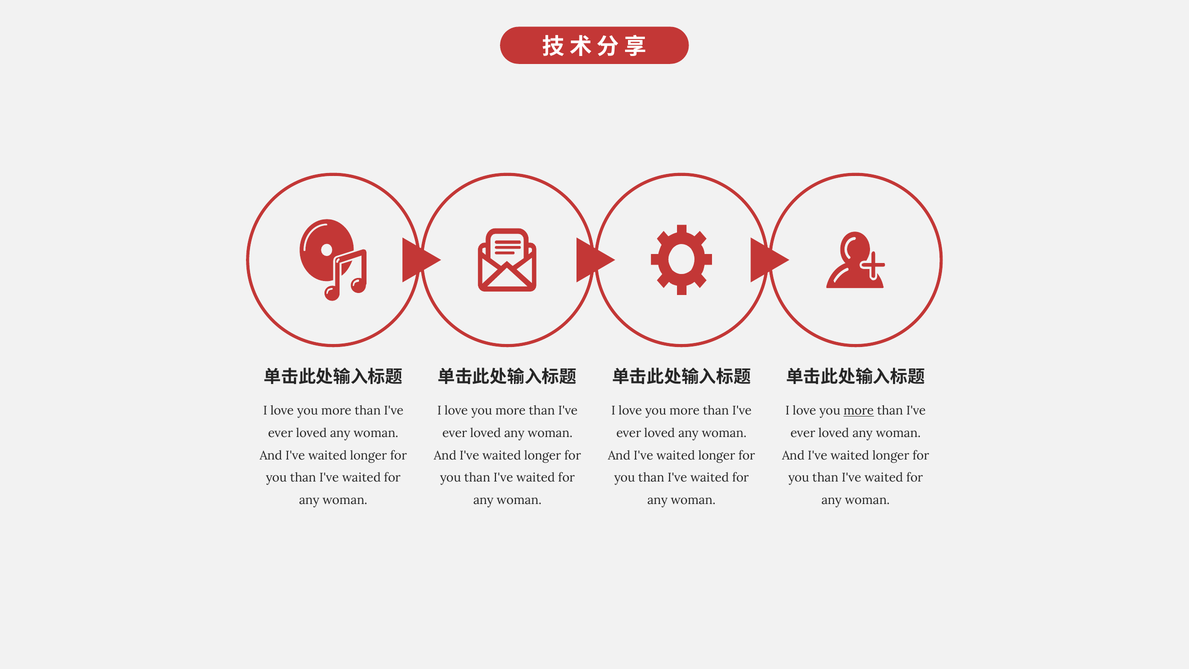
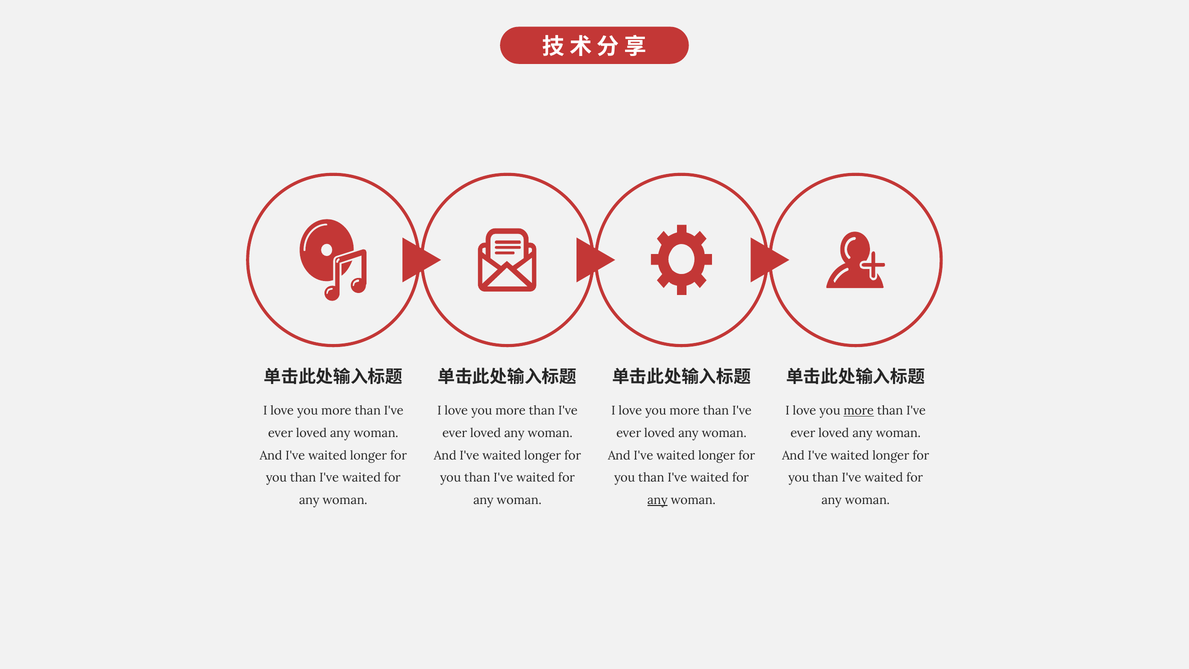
any underline: none -> present (657, 500)
